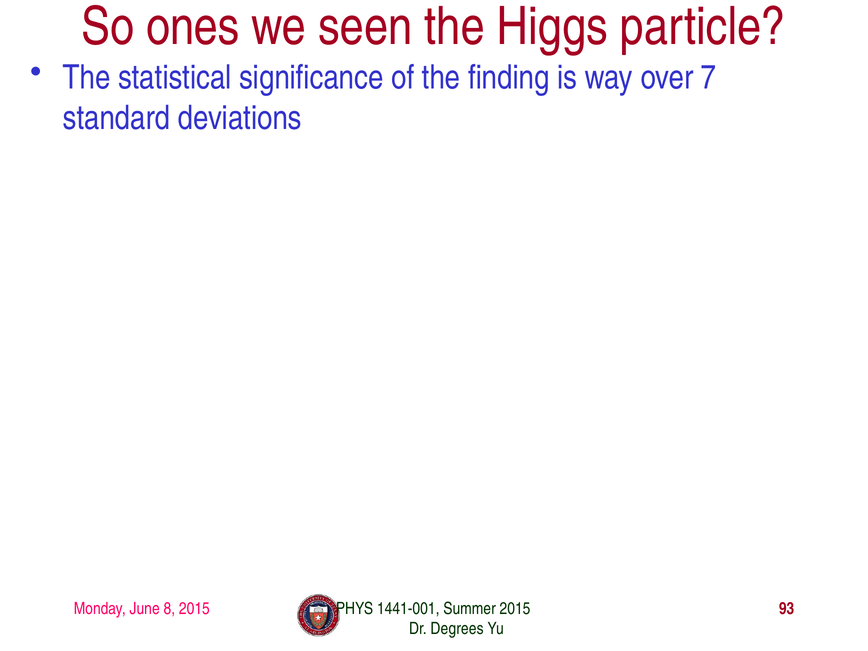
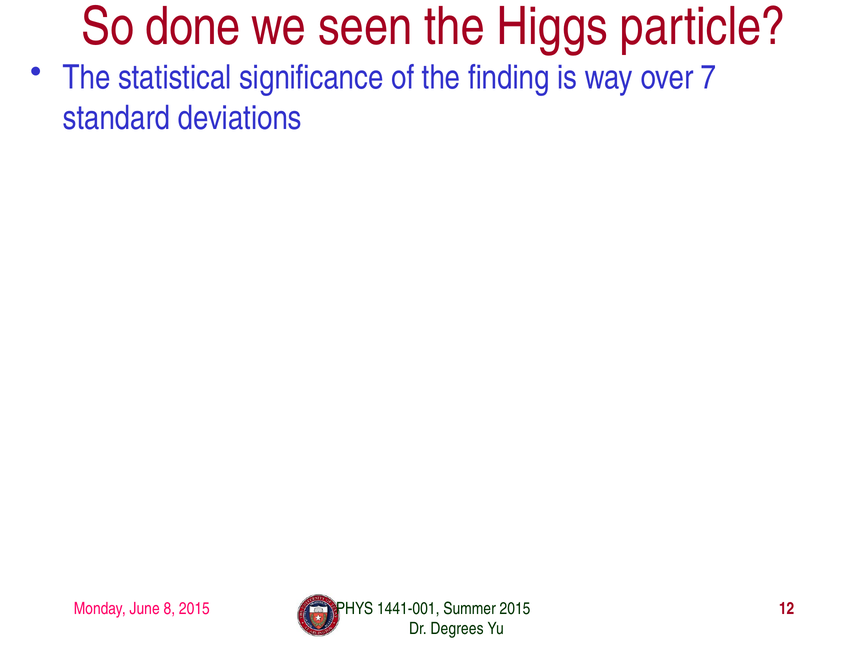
ones: ones -> done (193, 27)
93: 93 -> 12 (787, 609)
